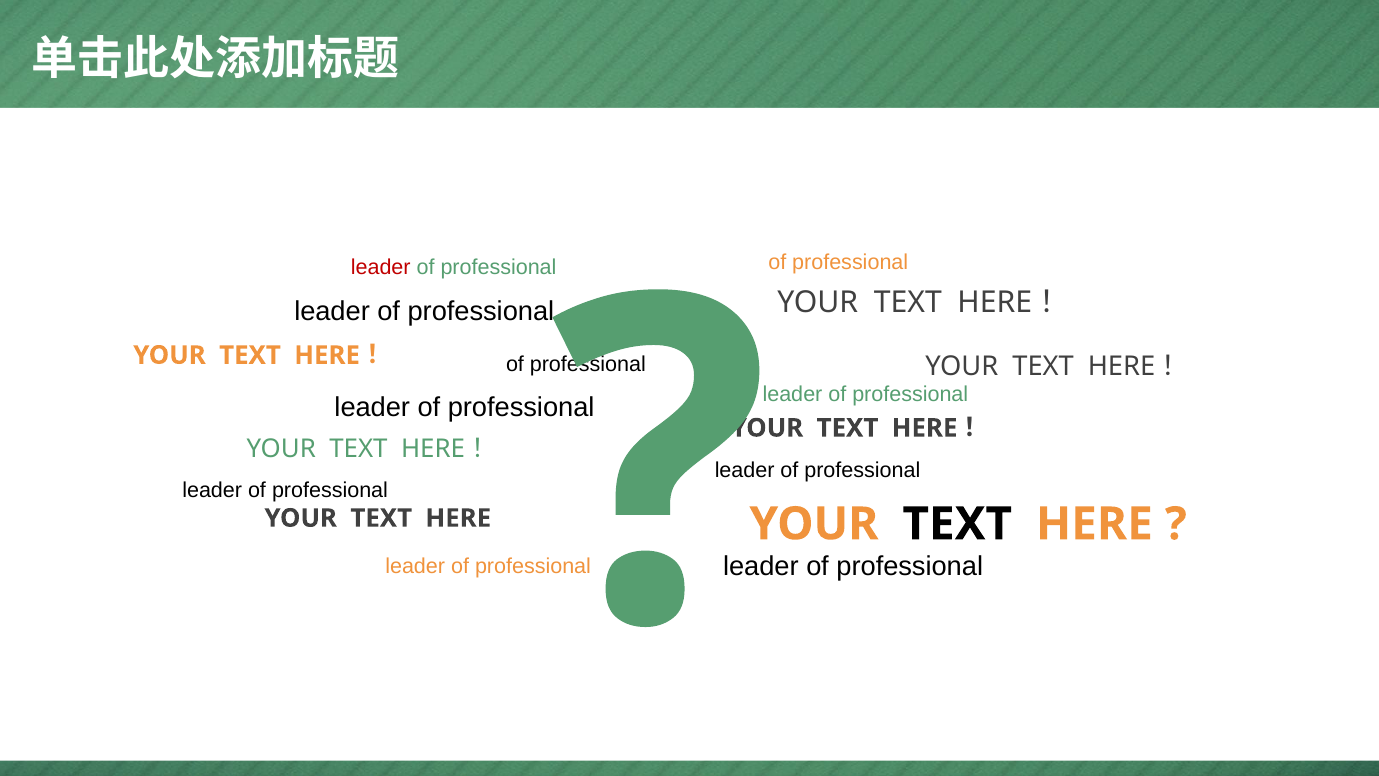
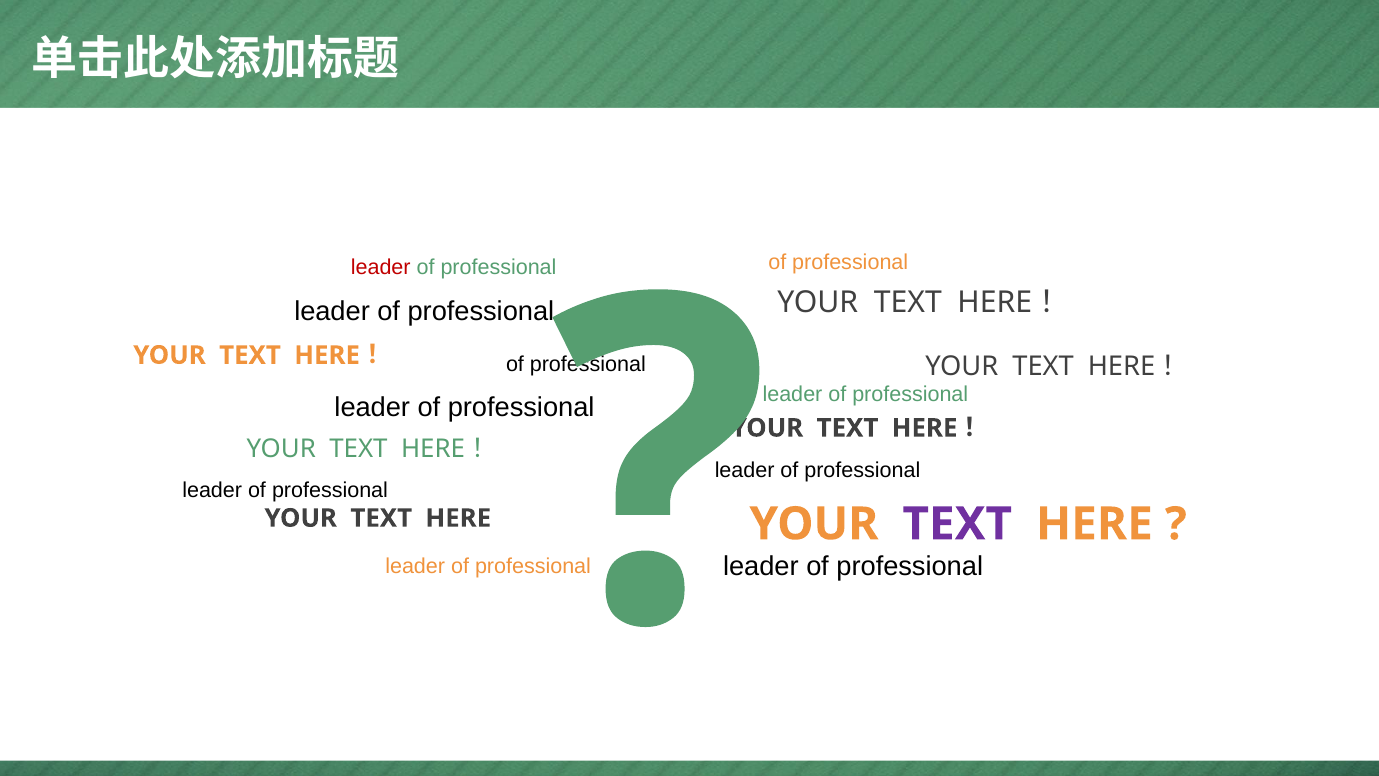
TEXT colour: black -> purple (957, 524)
